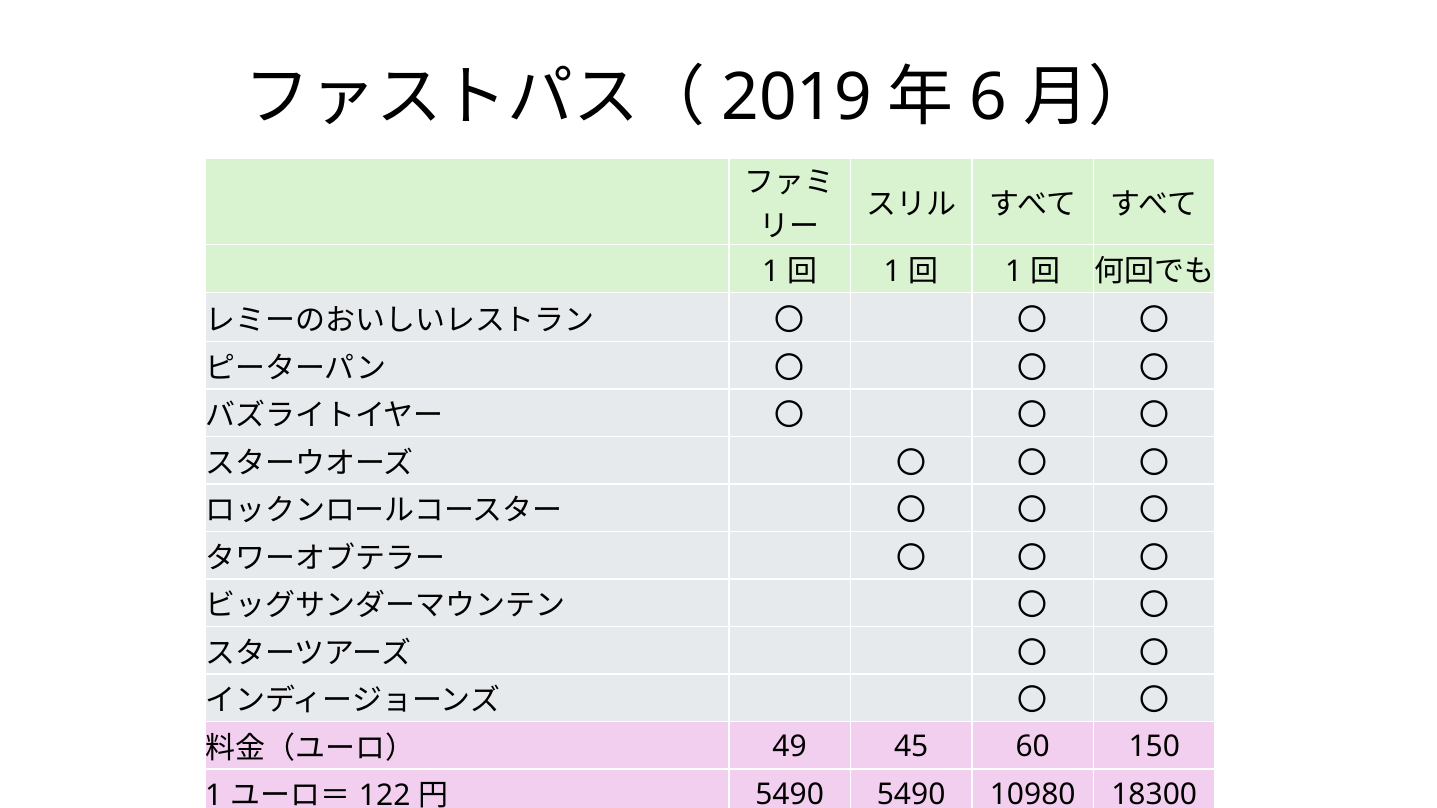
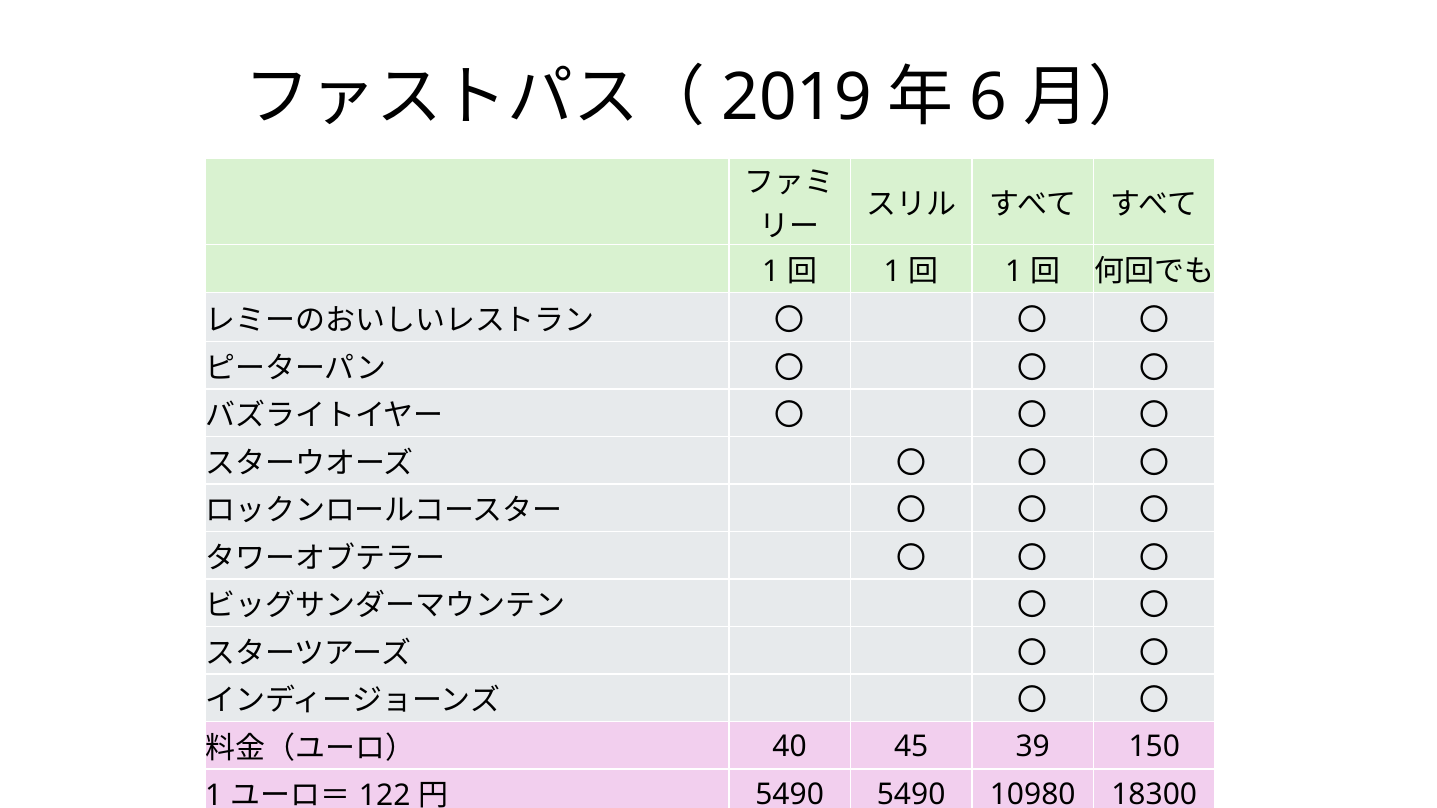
49: 49 -> 40 (790, 747)
60: 60 -> 39 (1033, 747)
